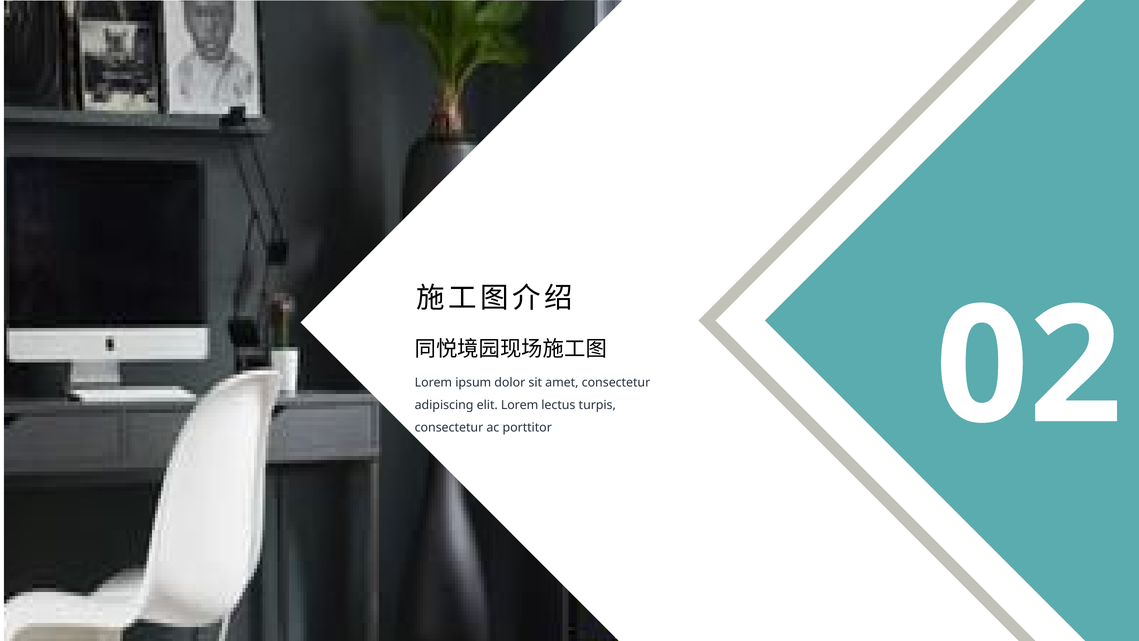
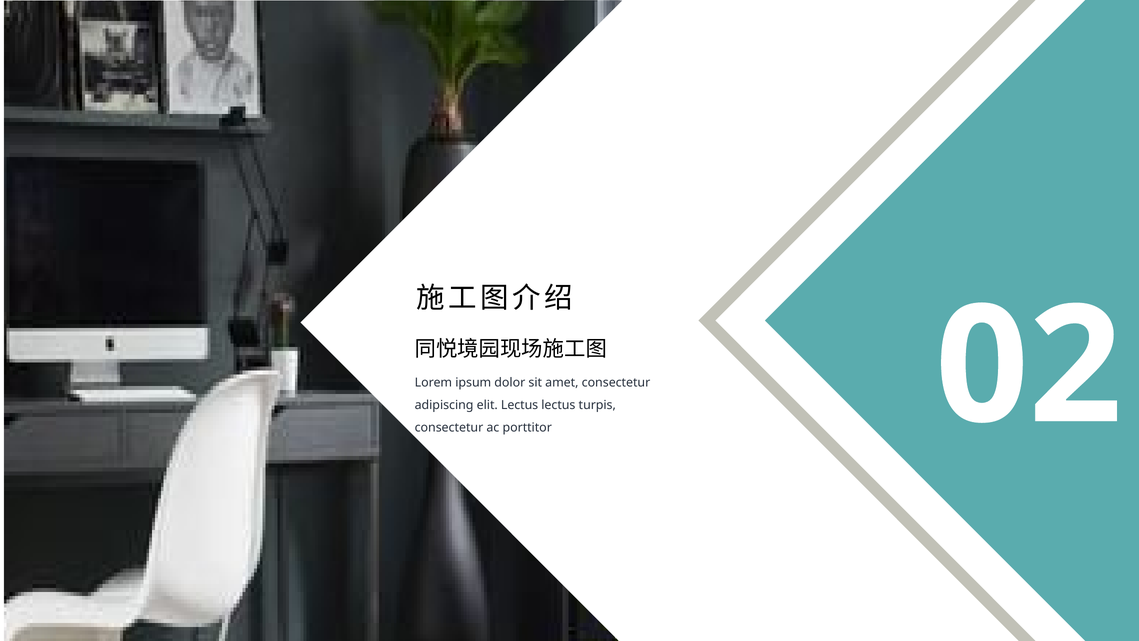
elit Lorem: Lorem -> Lectus (520, 405)
